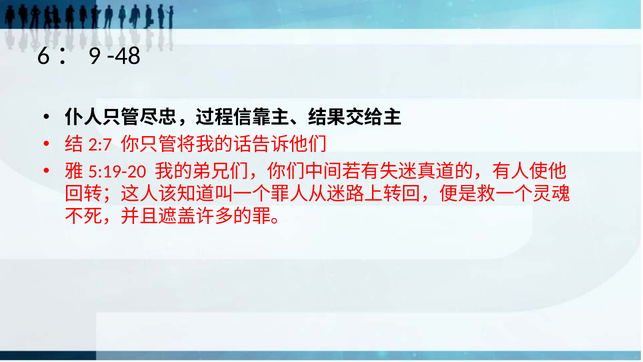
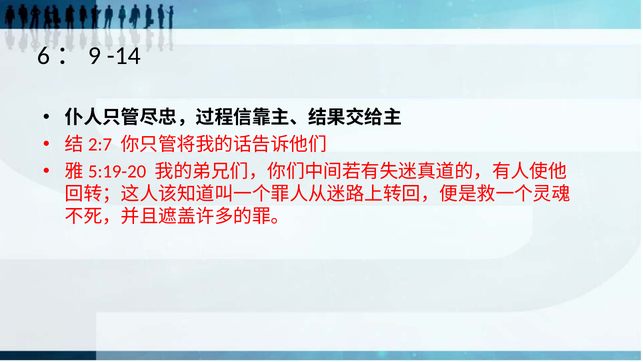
-48: -48 -> -14 (124, 56)
